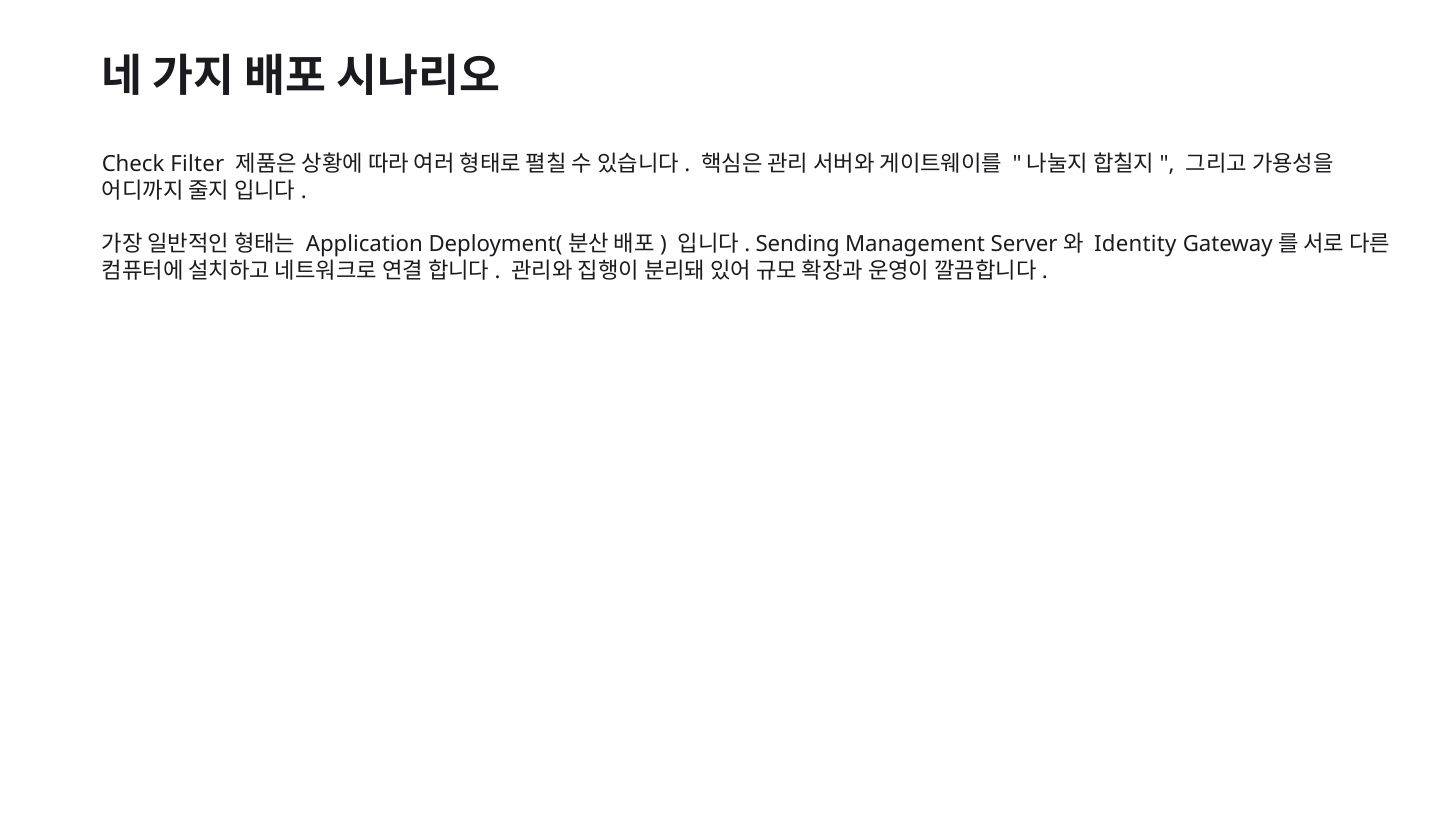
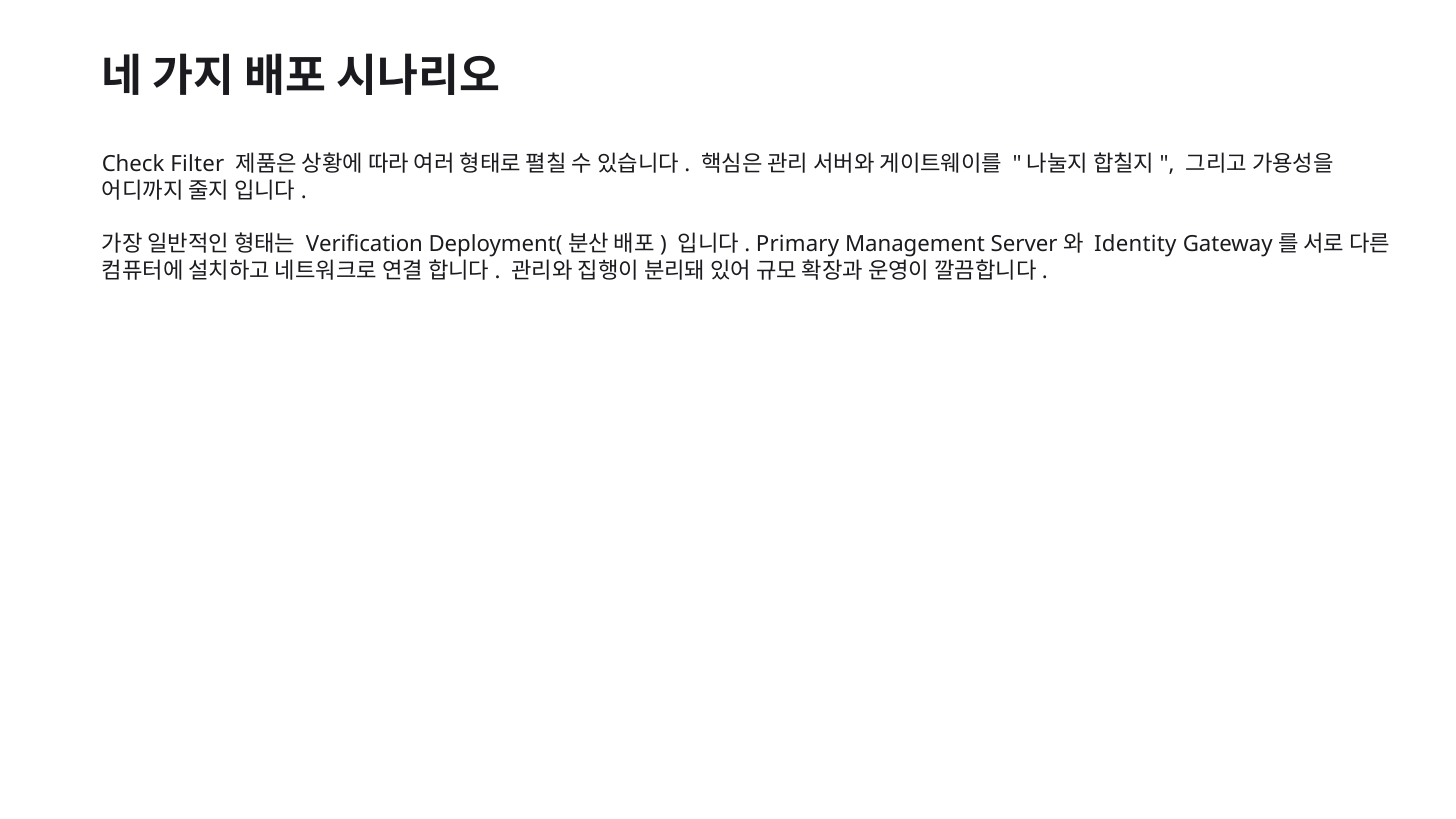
Application: Application -> Verification (364, 244)
Sending: Sending -> Primary (798, 244)
